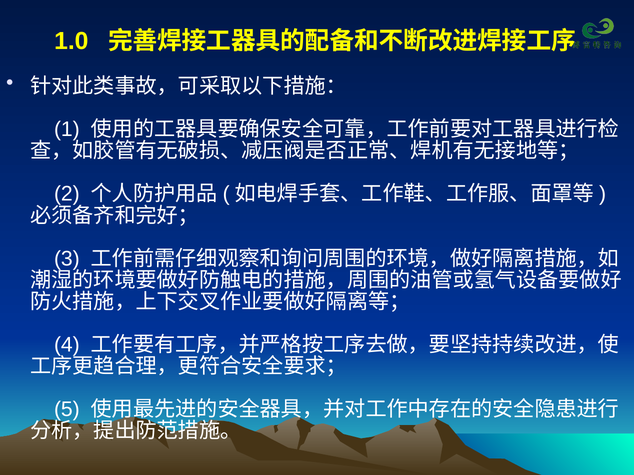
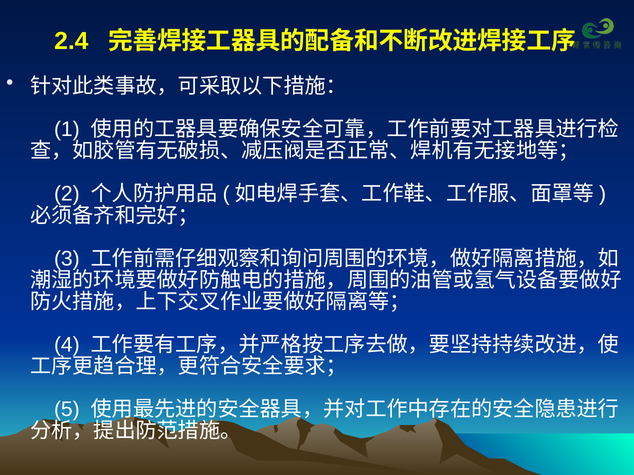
1.0: 1.0 -> 2.4 (71, 41)
